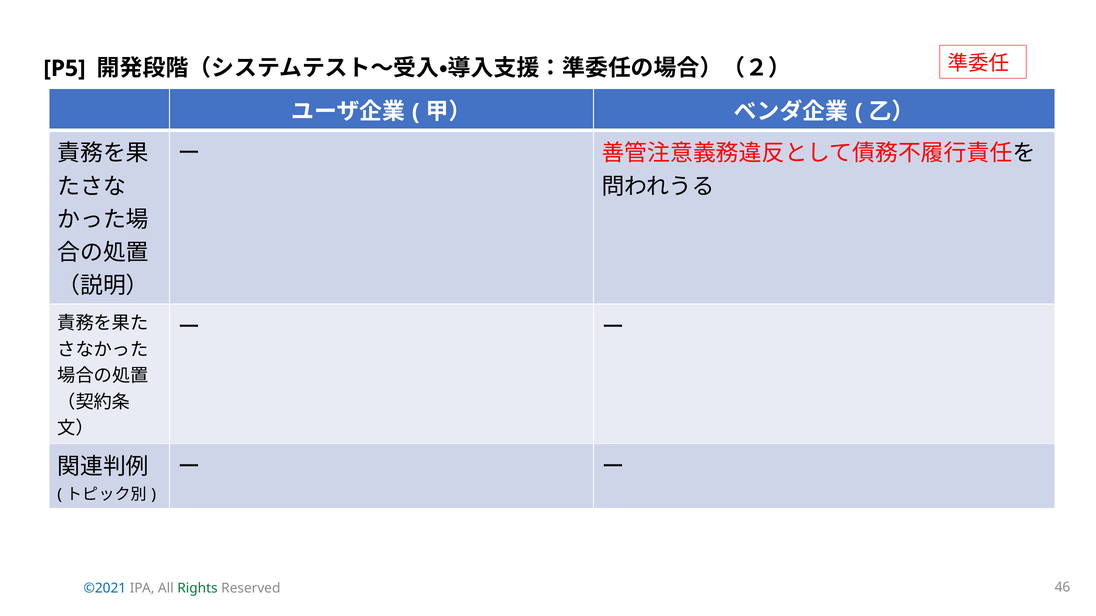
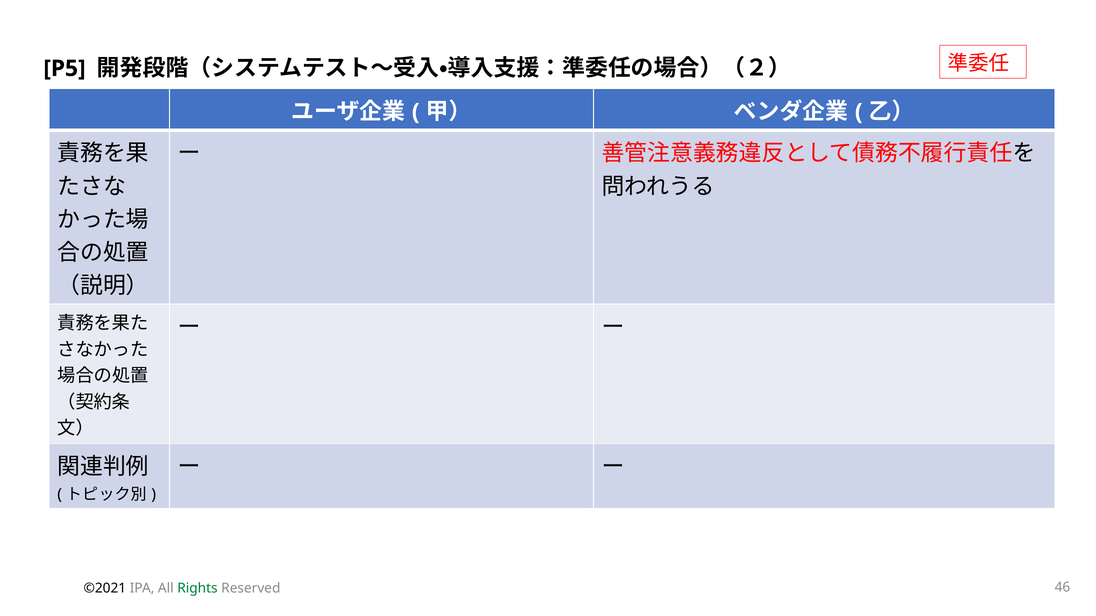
©2021 colour: blue -> black (105, 589)
